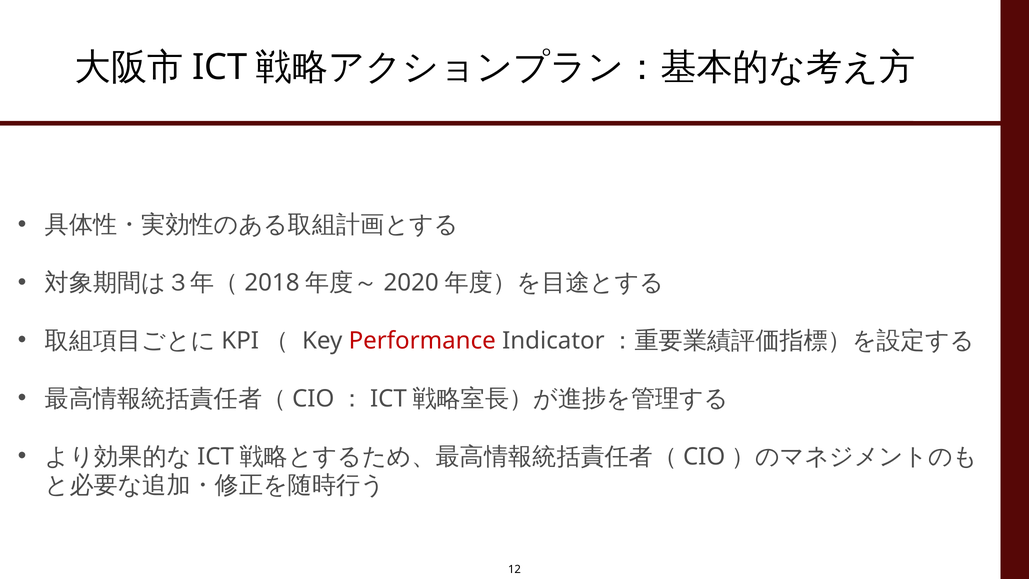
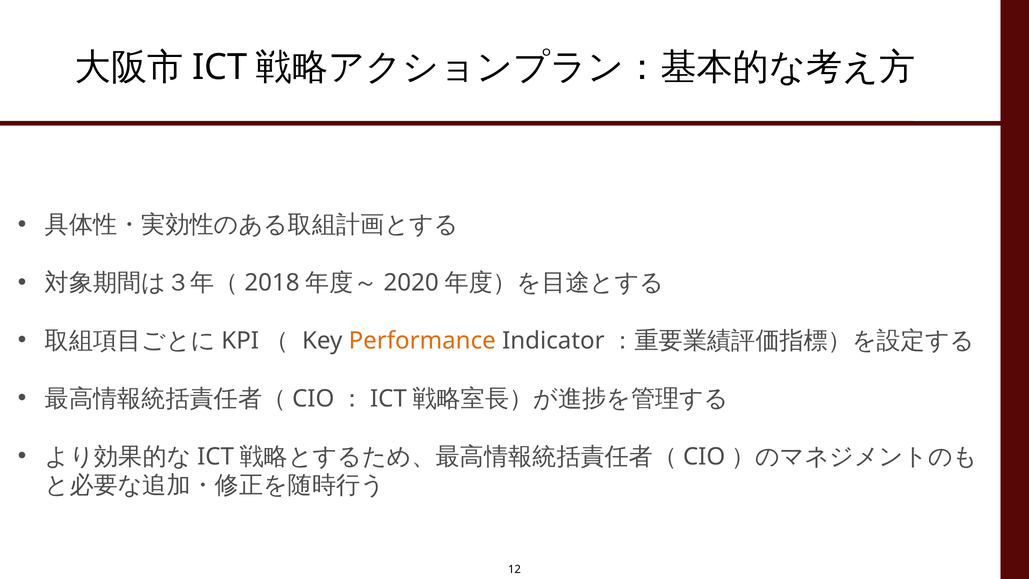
Performance colour: red -> orange (422, 341)
